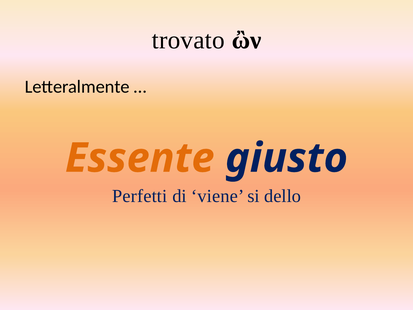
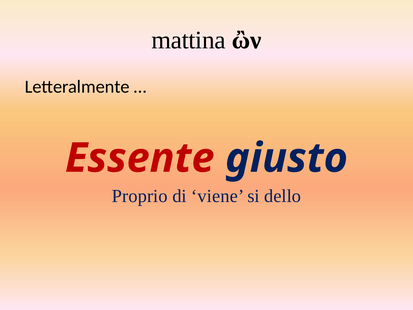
trovato: trovato -> mattina (189, 40)
Essente colour: orange -> red (140, 158)
Perfetti: Perfetti -> Proprio (140, 196)
